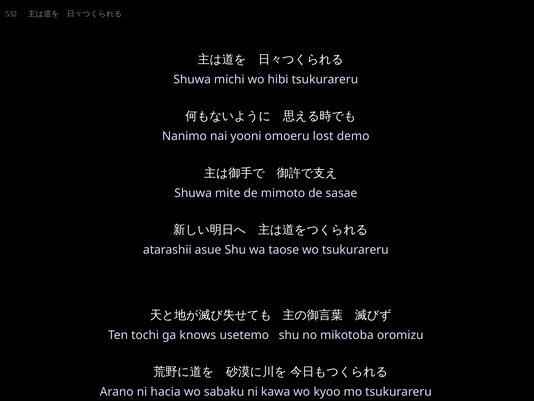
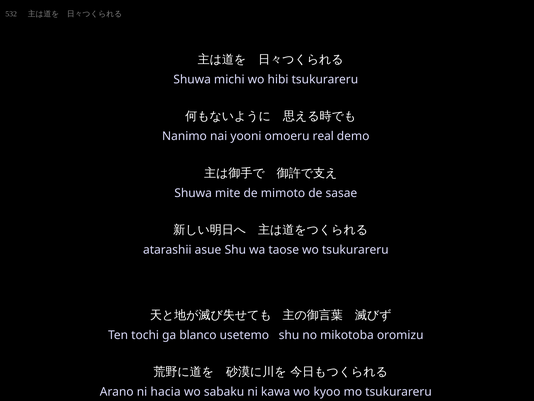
lost: lost -> real (323, 136)
knows: knows -> blanco (198, 335)
